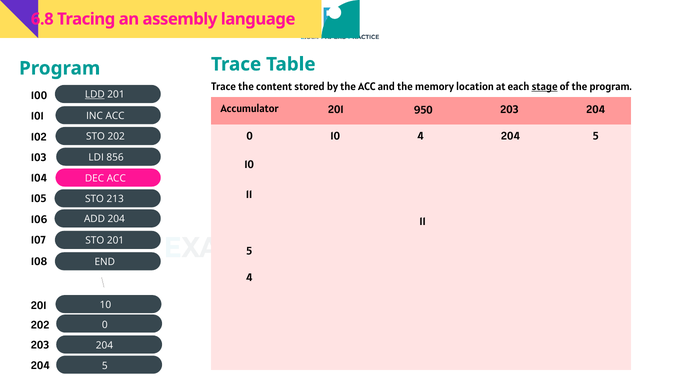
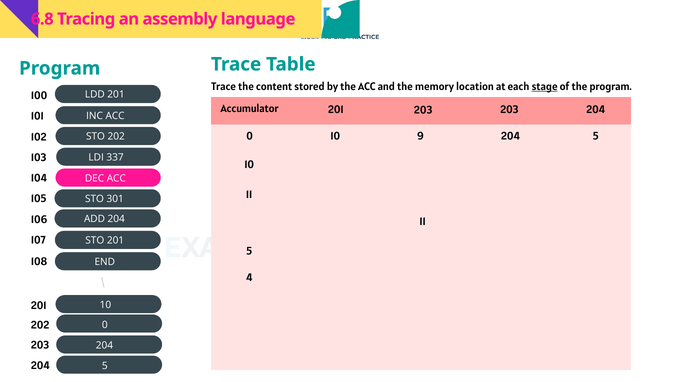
LDD underline: present -> none (95, 95)
201 950: 950 -> 203 (423, 110)
10 4: 4 -> 9 (420, 136)
856: 856 -> 337 (115, 158)
213: 213 -> 301 (115, 199)
